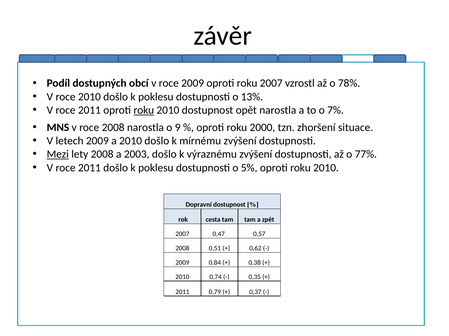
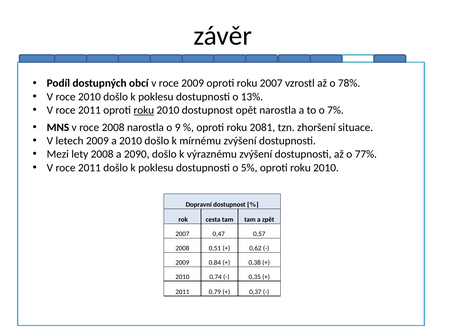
2000: 2000 -> 2081 (262, 128)
Mezi underline: present -> none (58, 155)
2003: 2003 -> 2090 (137, 155)
